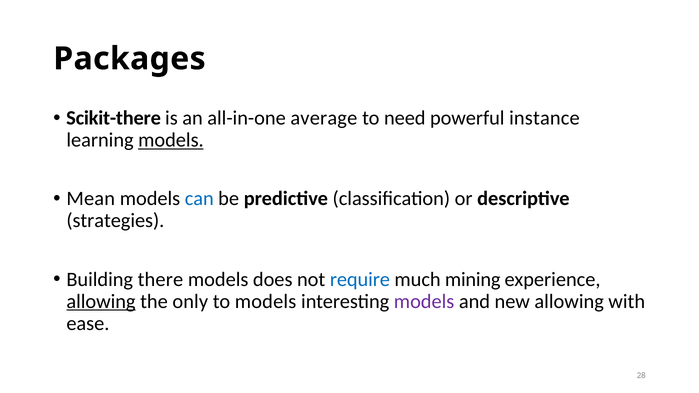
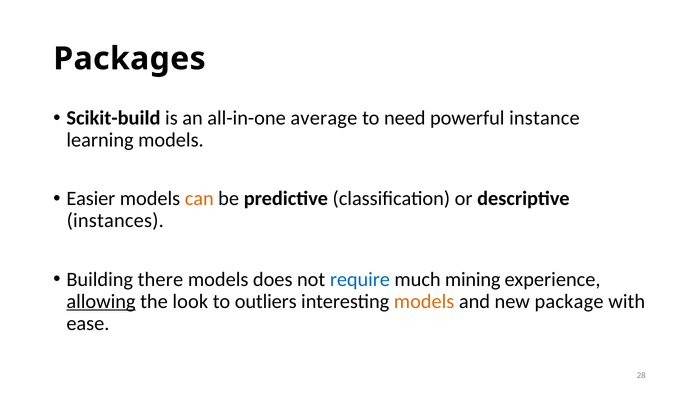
Scikit-there: Scikit-there -> Scikit-build (113, 118)
models underline: present -> none (171, 140)
Mean: Mean -> Easier (91, 199)
can colour: blue -> orange (199, 199)
strategies: strategies -> instances (115, 221)
only: only -> look (190, 301)
to models: models -> outliers (266, 301)
models colour: purple -> orange (424, 301)
new allowing: allowing -> package (569, 301)
